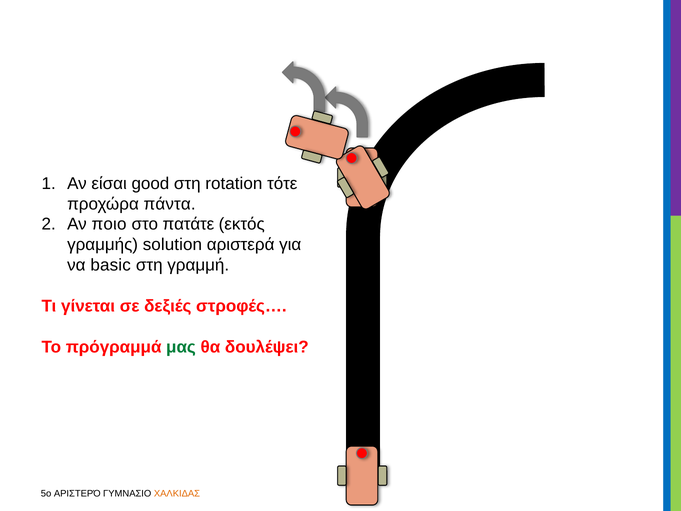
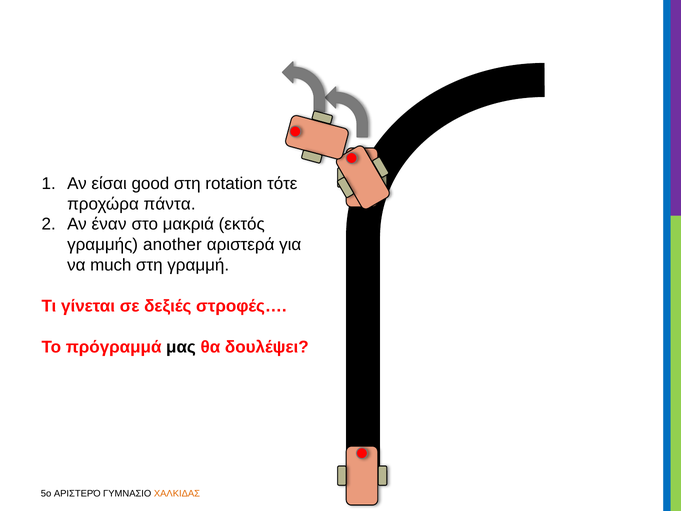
ποιο: ποιο -> έναν (109, 224)
πατάτε: πατάτε -> μακριά (188, 224)
solution: solution -> another (172, 245)
basic: basic -> much (111, 265)
μας colour: green -> black (181, 347)
